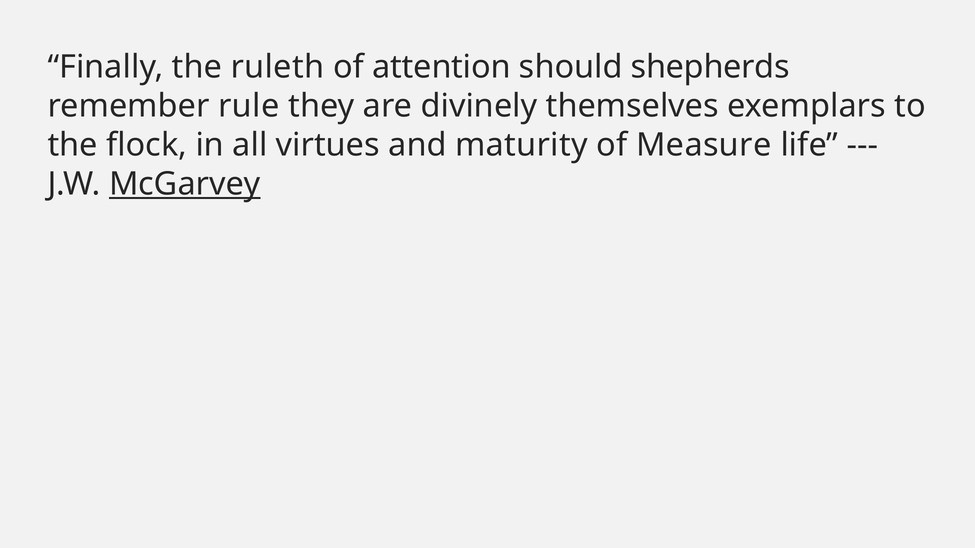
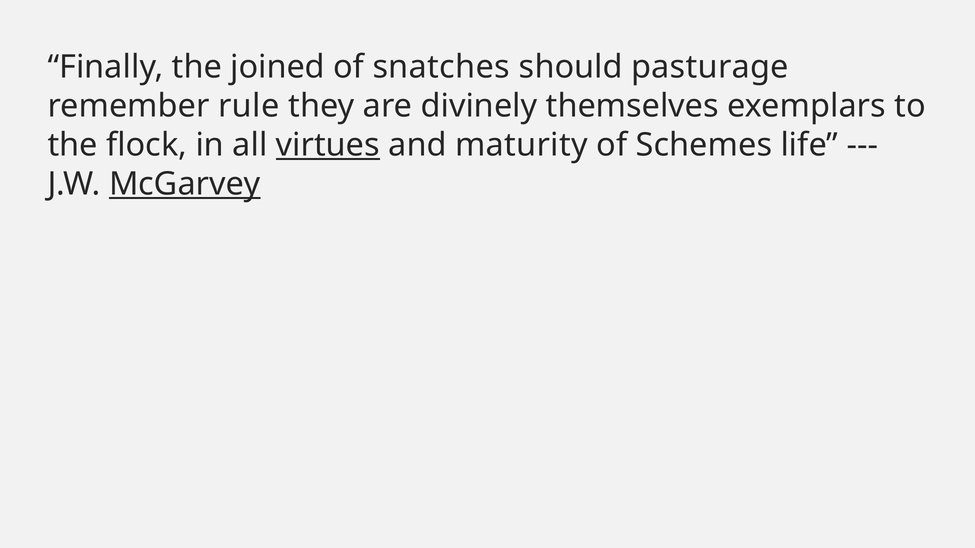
ruleth: ruleth -> joined (278, 67)
attention: attention -> snatches (441, 67)
shepherds: shepherds -> pasturage (710, 67)
virtues underline: none -> present (328, 145)
Measure: Measure -> Schemes (704, 145)
